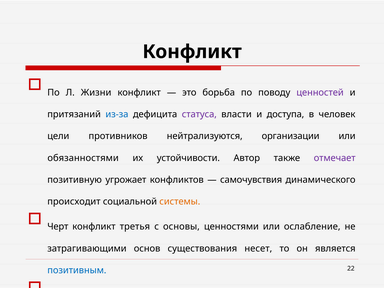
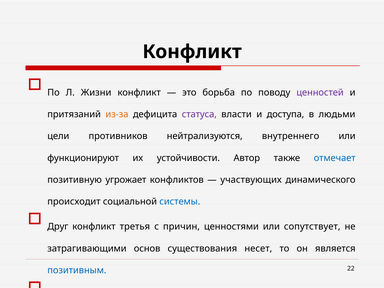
из-за colour: blue -> orange (117, 114)
человек: человек -> людьми (337, 114)
организации: организации -> внутреннего (291, 136)
обязанностями: обязанностями -> функционируют (83, 158)
отмечает colour: purple -> blue (335, 158)
самочувствия: самочувствия -> участвующих (251, 180)
системы colour: orange -> blue (180, 202)
Черт: Черт -> Друг (58, 227)
с основы: основы -> причин (181, 227)
ослабление: ослабление -> сопутствует (312, 227)
